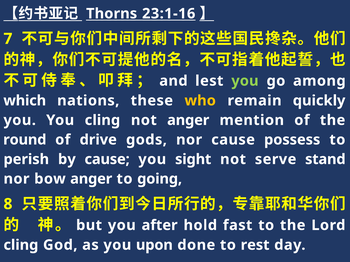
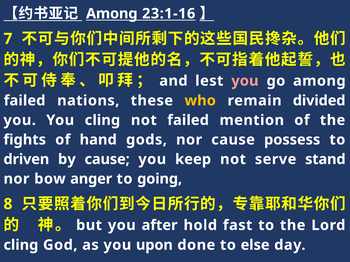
Thorns: Thorns -> Among (112, 14)
you colour: light green -> pink (245, 81)
which: which -> failed (25, 101)
quickly: quickly -> divided (319, 101)
not anger: anger -> failed (188, 120)
round: round -> fights (25, 140)
drive: drive -> hand (98, 140)
perish: perish -> driven (26, 160)
sight: sight -> keep (193, 160)
rest: rest -> else (255, 245)
